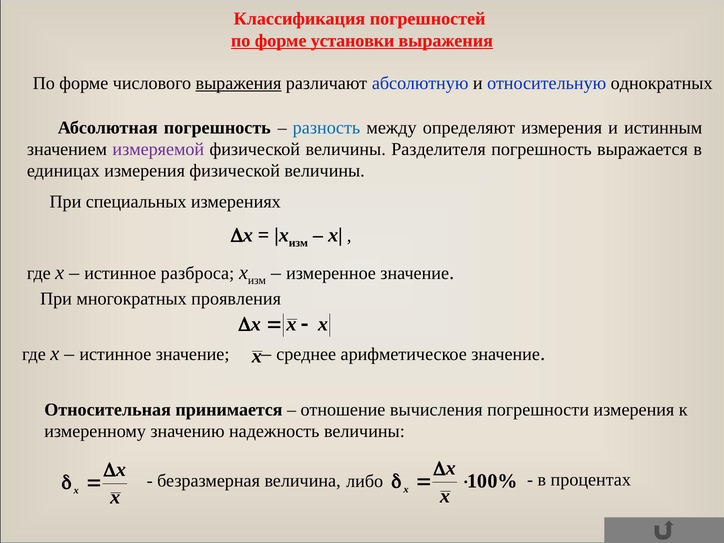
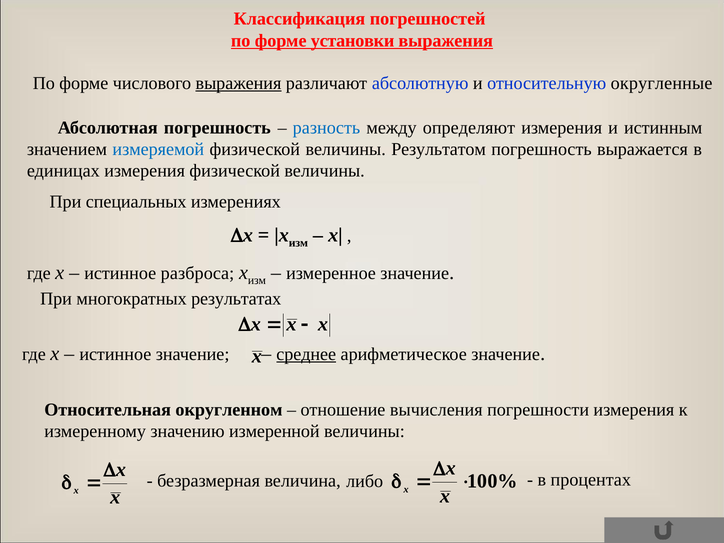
однократных: однократных -> округленные (662, 83)
измеряемой colour: purple -> blue (158, 149)
Разделителя: Разделителя -> Результатом (439, 149)
проявления: проявления -> результатах (236, 299)
среднее underline: none -> present (306, 354)
принимается: принимается -> округленном (229, 410)
надежность: надежность -> измеренной (274, 431)
